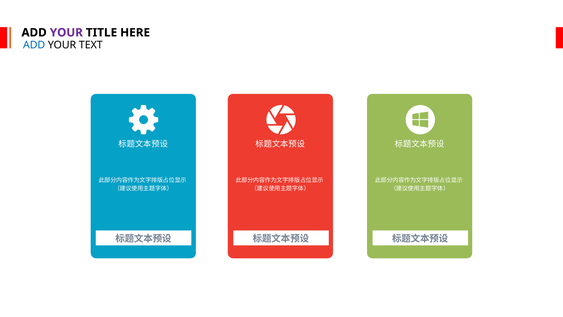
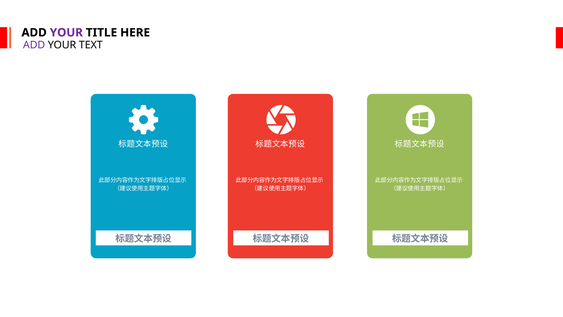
ADD colour: blue -> purple (34, 45)
